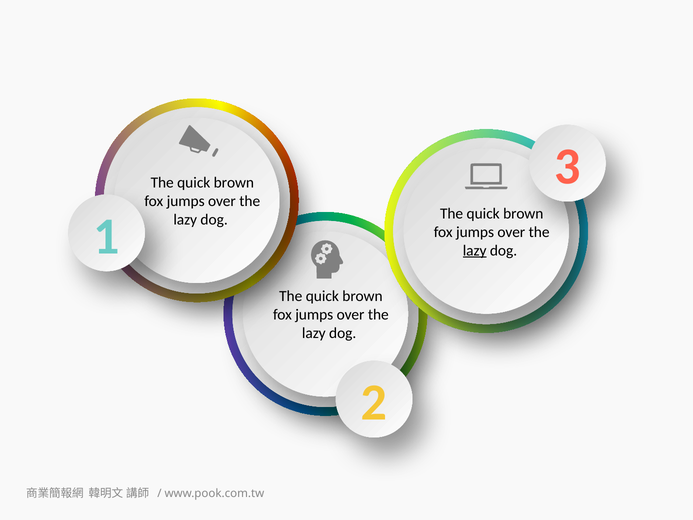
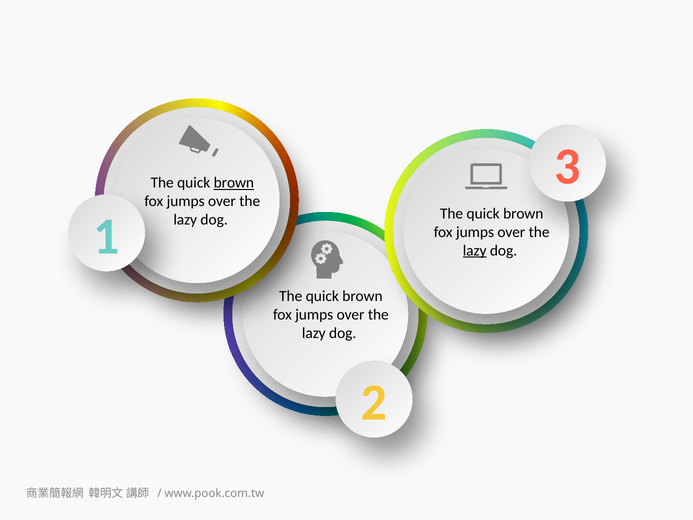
brown underline: none -> present (234, 183)
